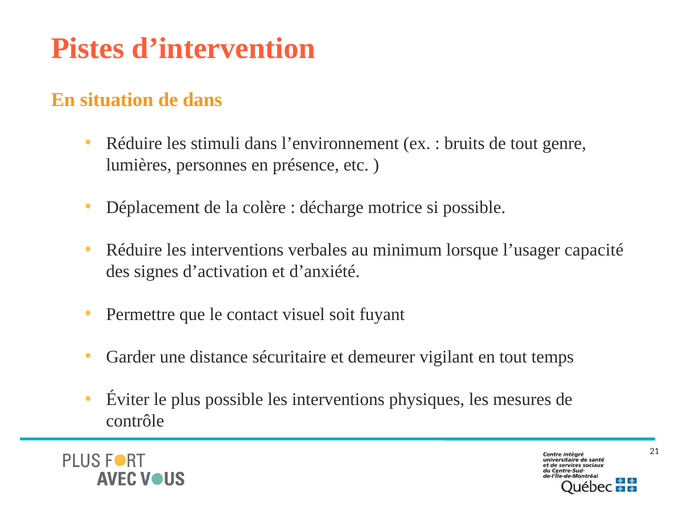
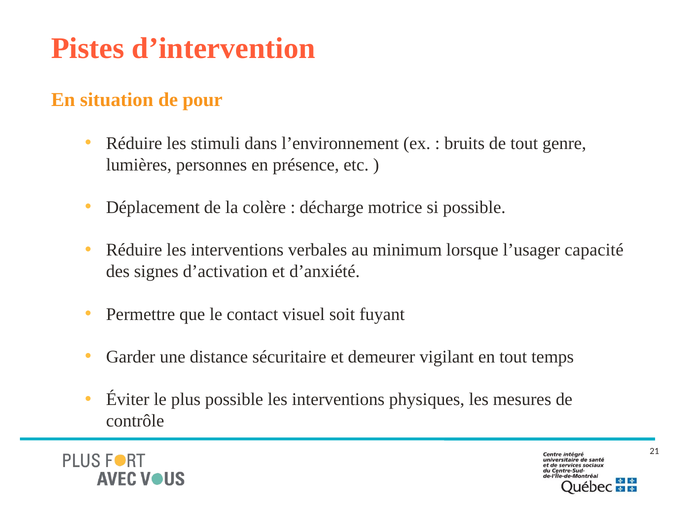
de dans: dans -> pour (203, 100)
